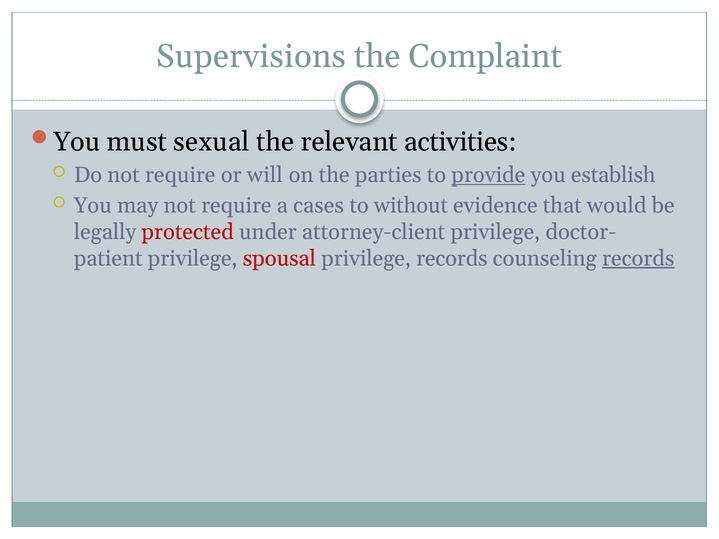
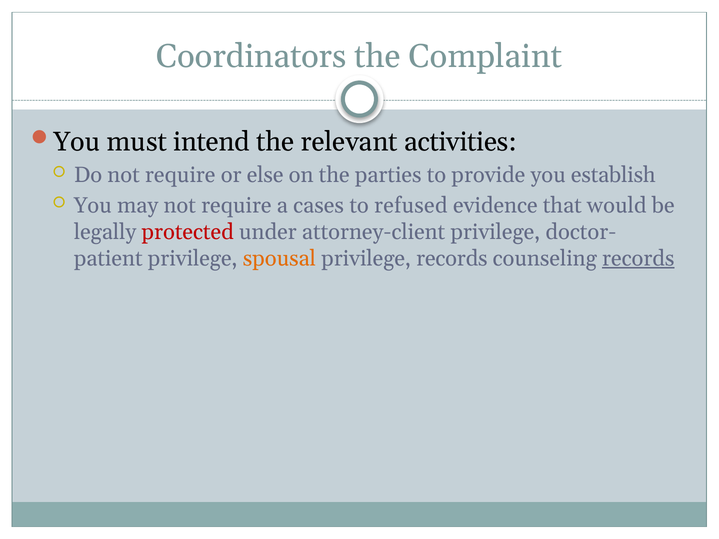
Supervisions: Supervisions -> Coordinators (251, 57)
sexual: sexual -> intend (212, 142)
will: will -> else (265, 175)
provide underline: present -> none (488, 175)
without: without -> refused (411, 206)
spousal colour: red -> orange (279, 259)
